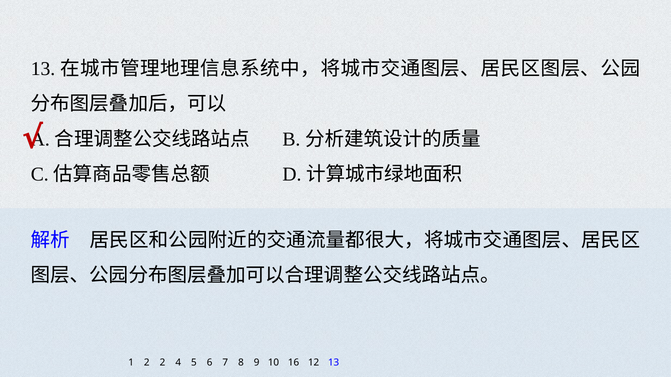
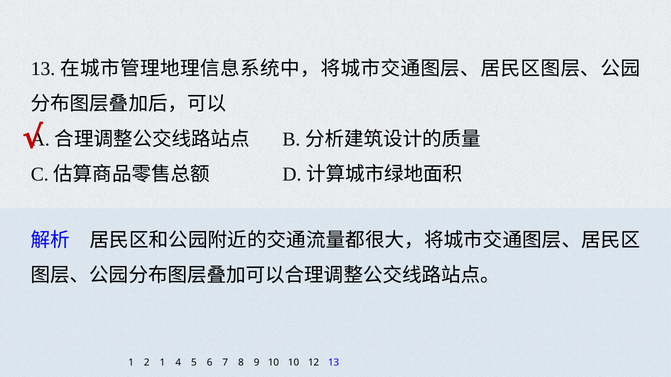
2 2: 2 -> 1 (162, 363)
10 16: 16 -> 10 (294, 363)
